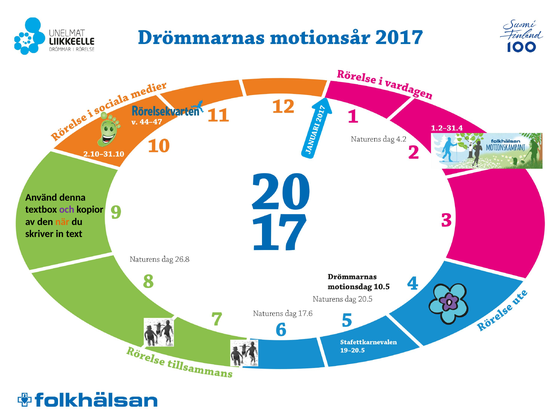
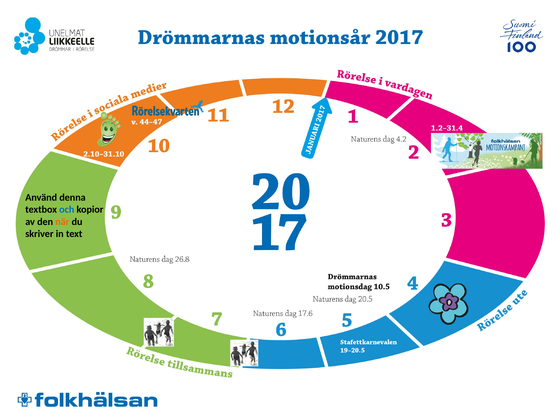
och colour: purple -> blue (67, 210)
